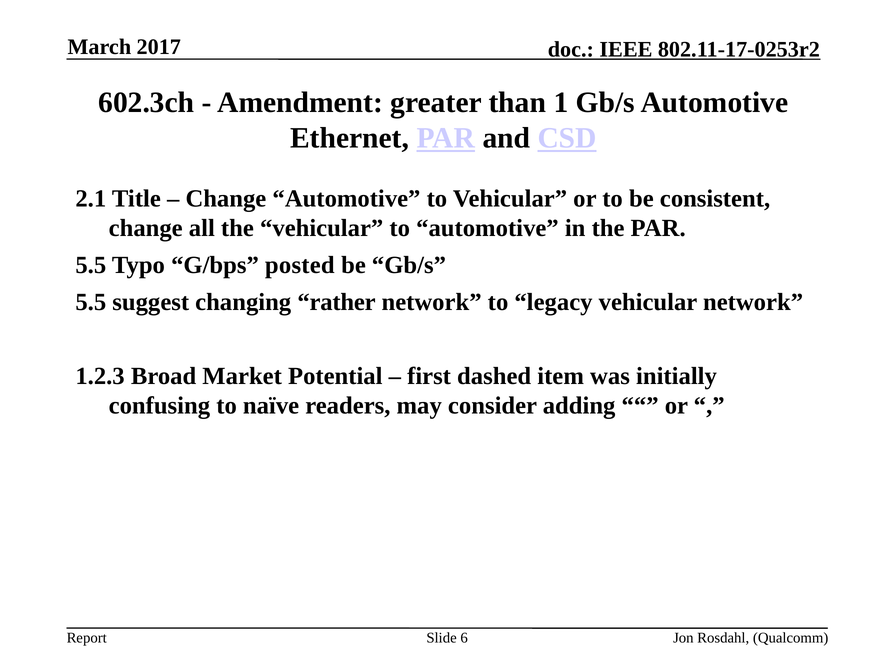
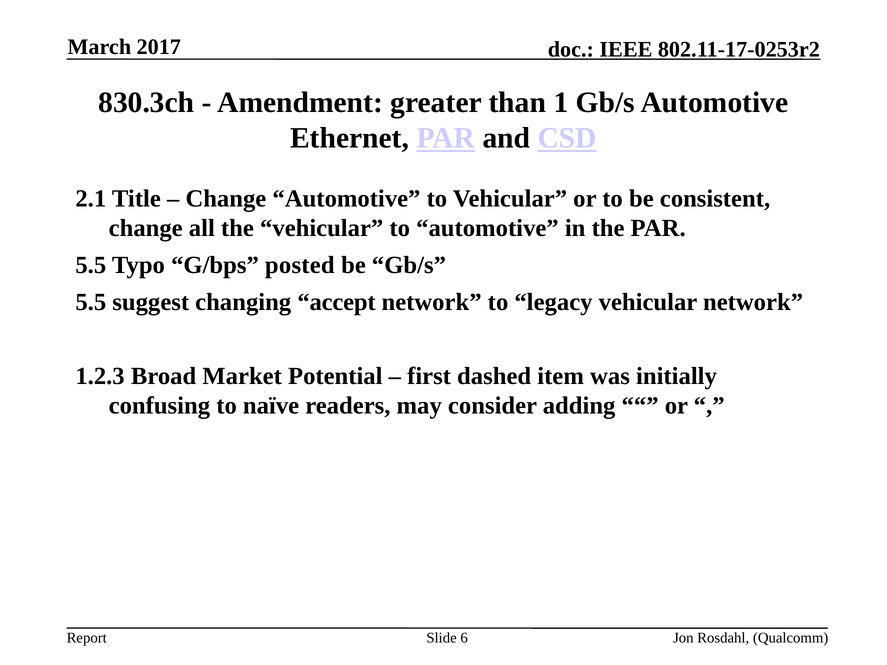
602.3ch: 602.3ch -> 830.3ch (146, 103)
rather: rather -> accept (337, 302)
